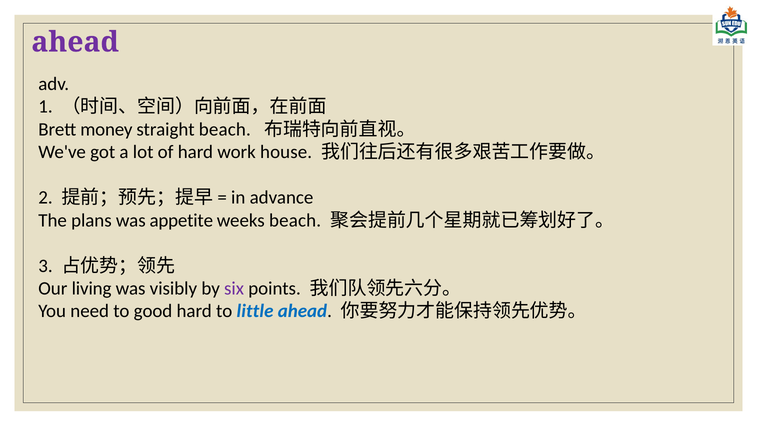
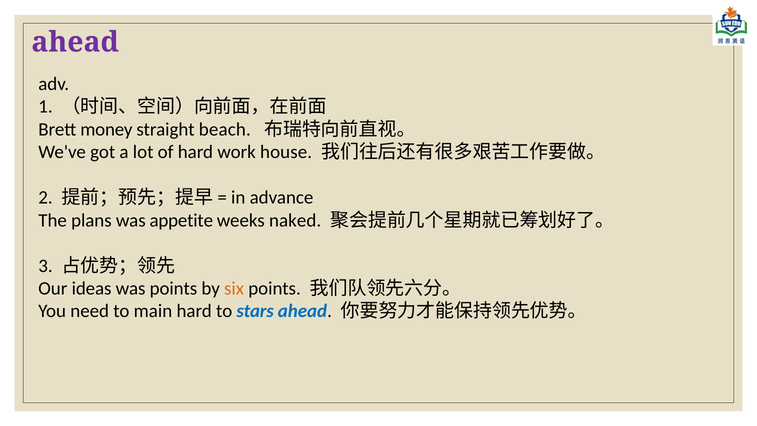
weeks beach: beach -> naked (295, 220)
living: living -> ideas (92, 288)
was visibly: visibly -> points (173, 288)
six colour: purple -> orange (234, 288)
good: good -> main (153, 311)
little: little -> stars (255, 311)
